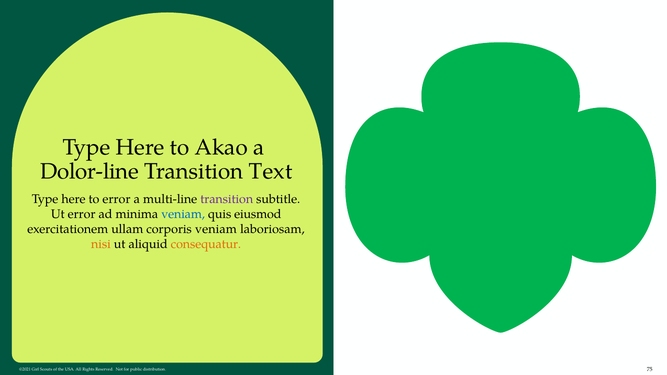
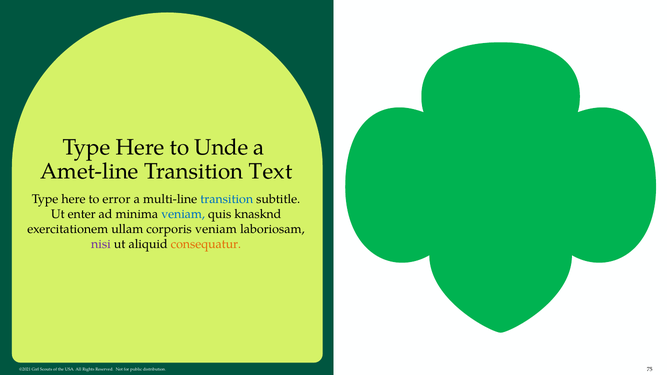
Akao: Akao -> Unde (221, 147)
Dolor-line: Dolor-line -> Amet-line (89, 171)
transition colour: purple -> blue (227, 199)
Ut error: error -> enter (82, 214)
eiusmod: eiusmod -> knasknd (258, 214)
nisi colour: orange -> purple (101, 244)
